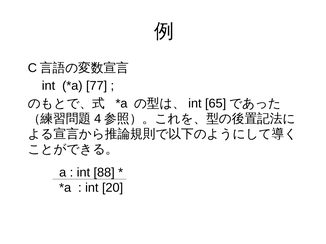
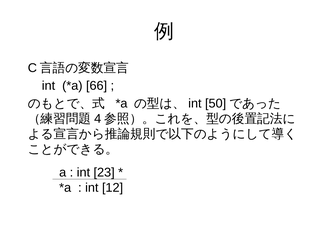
77: 77 -> 66 (97, 86)
65: 65 -> 50 (216, 104)
88: 88 -> 23 (104, 173)
20: 20 -> 12 (113, 188)
